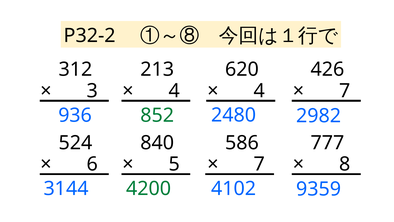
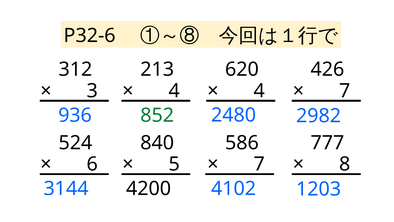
P32-2: P32-2 -> P32-6 (90, 36)
4200 colour: green -> black (149, 188)
9359: 9359 -> 1203 (319, 189)
